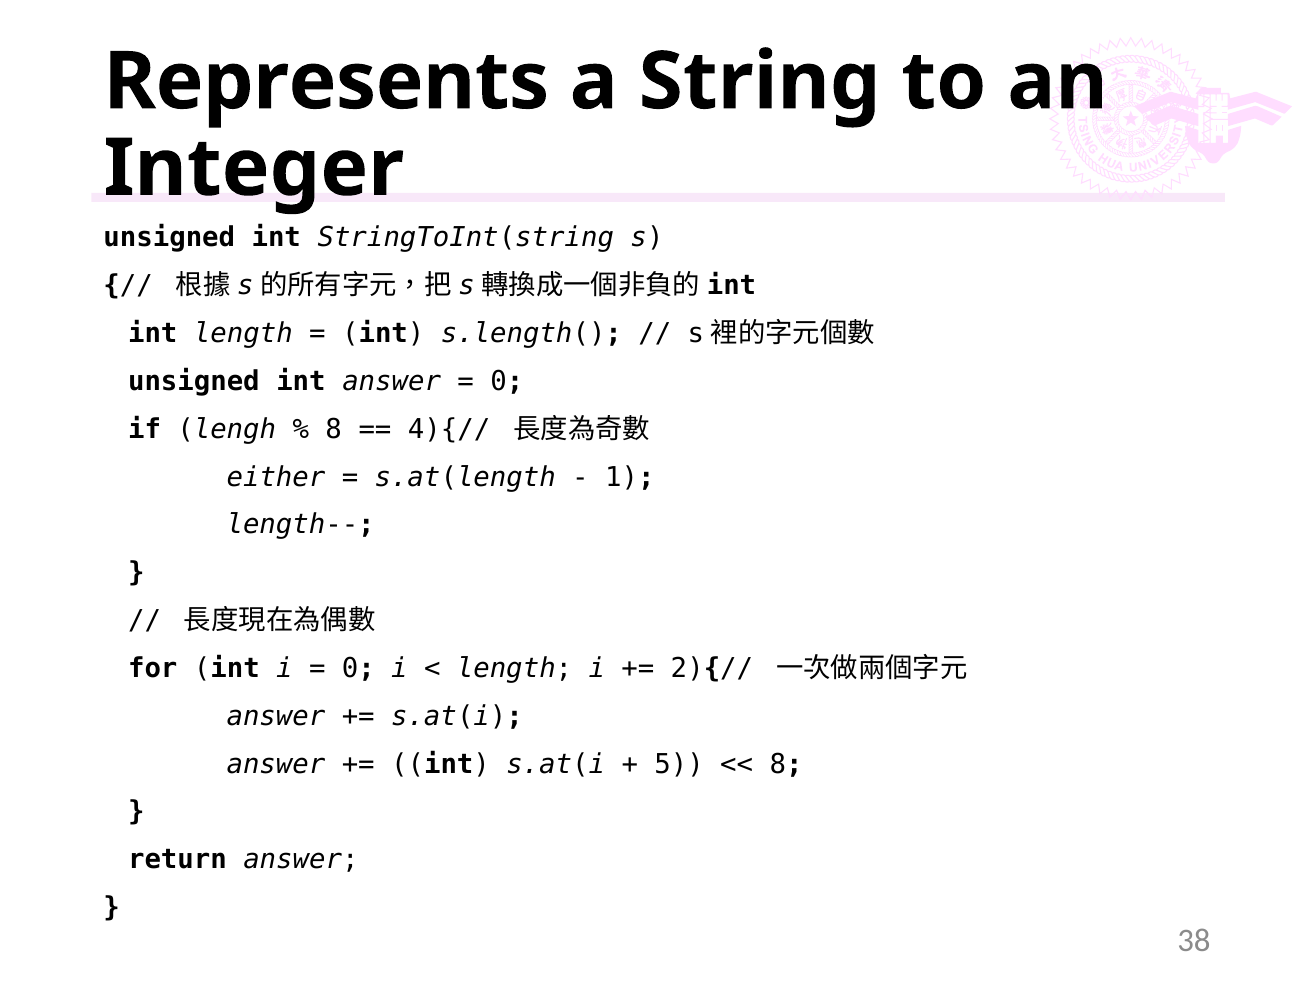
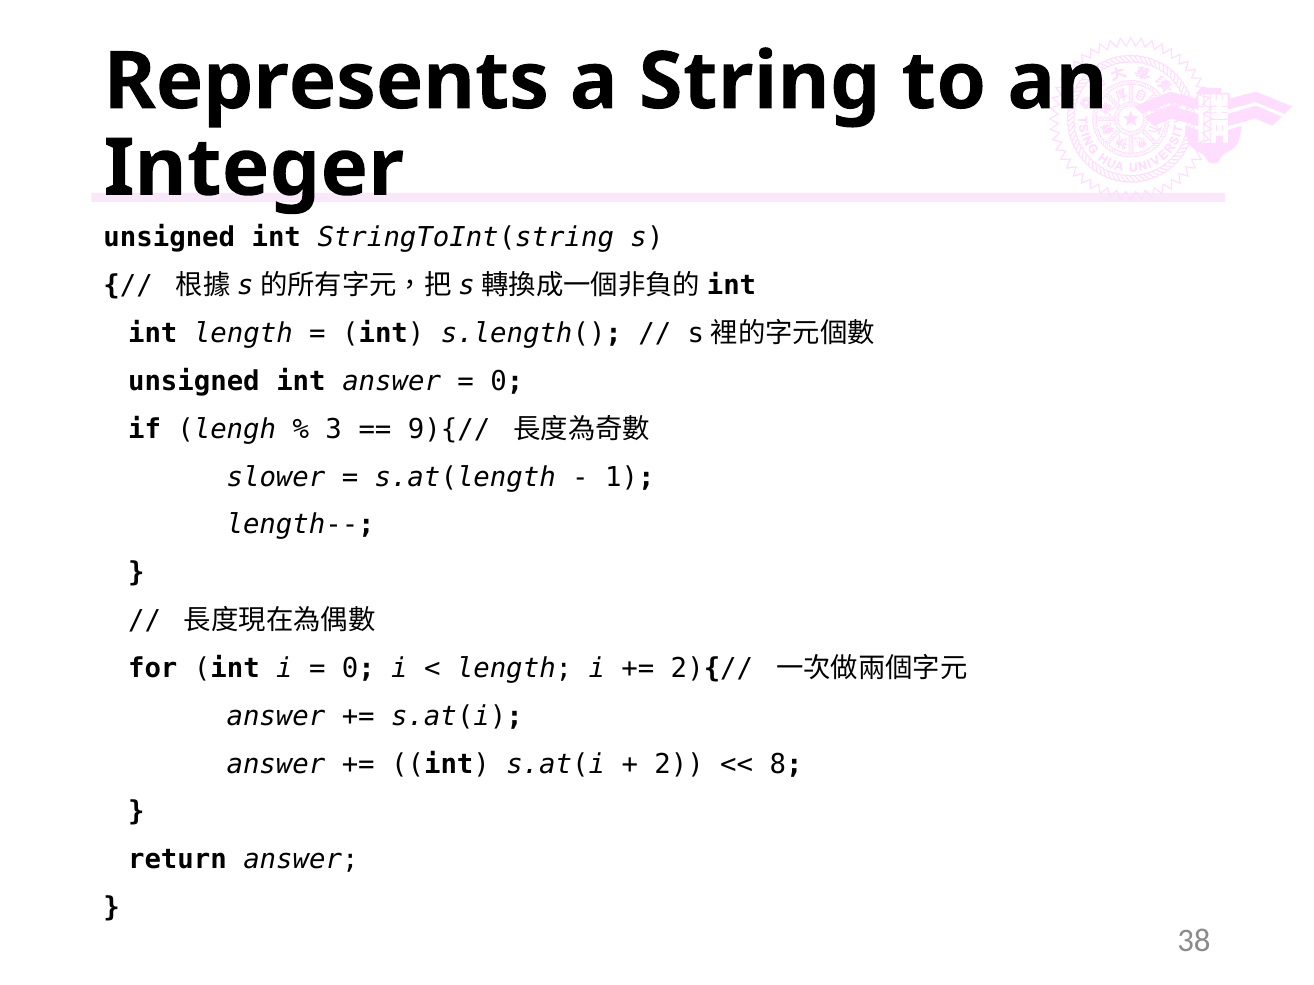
8: 8 -> 3 (334, 430)
4){//: 4){// -> 9){// (449, 430)
either: either -> slower (276, 477)
5: 5 -> 2 (679, 764)
